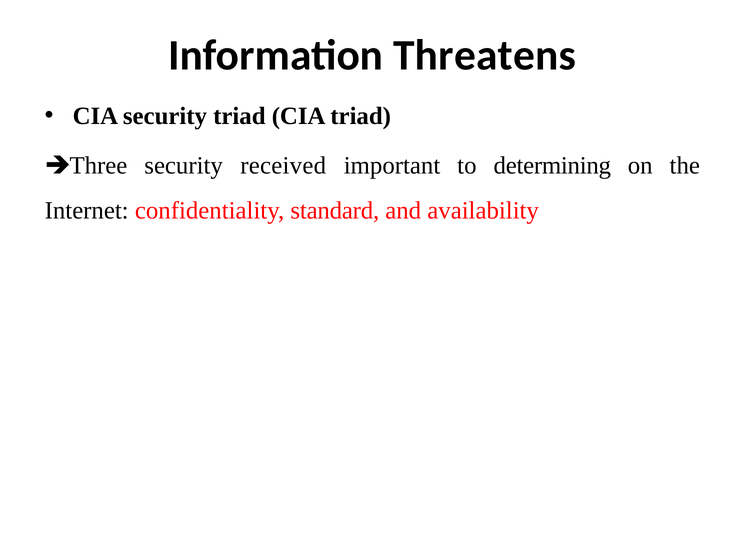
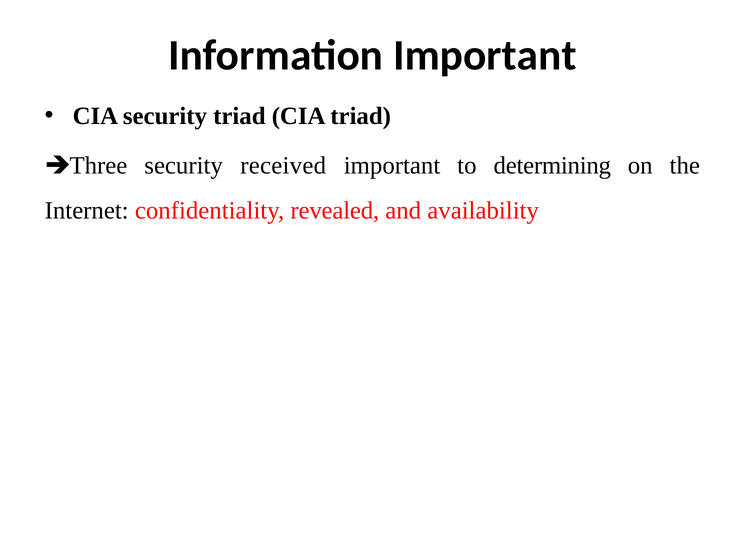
Information Threatens: Threatens -> Important (485, 55)
standard: standard -> revealed (335, 210)
